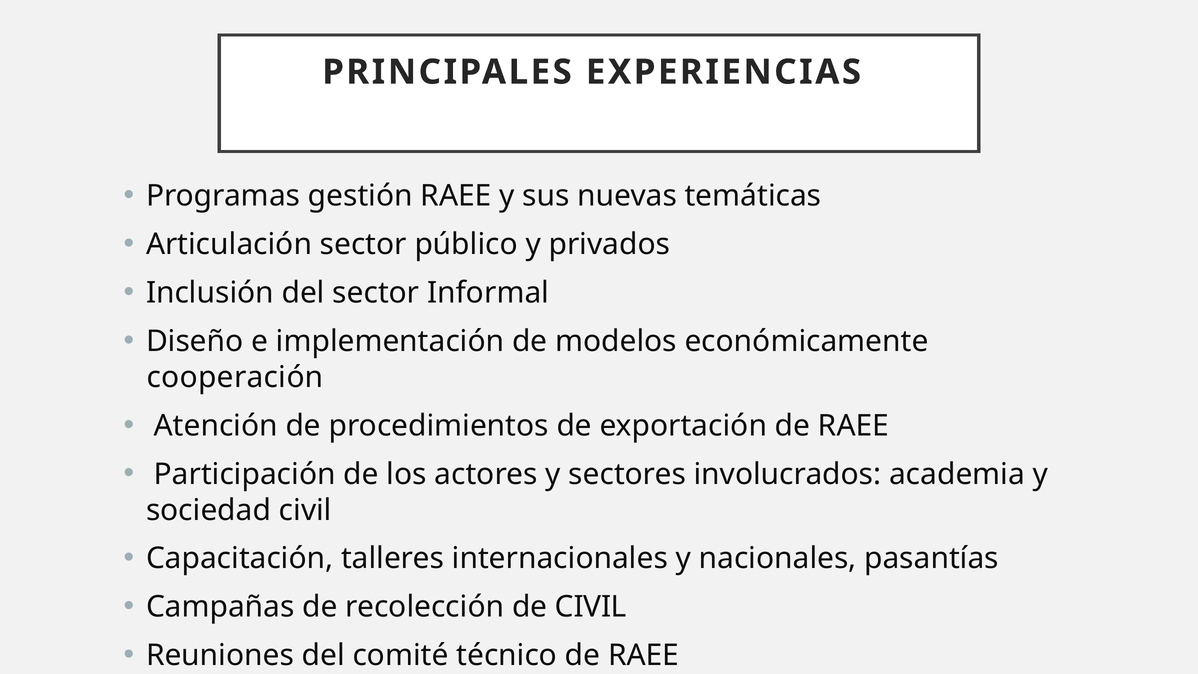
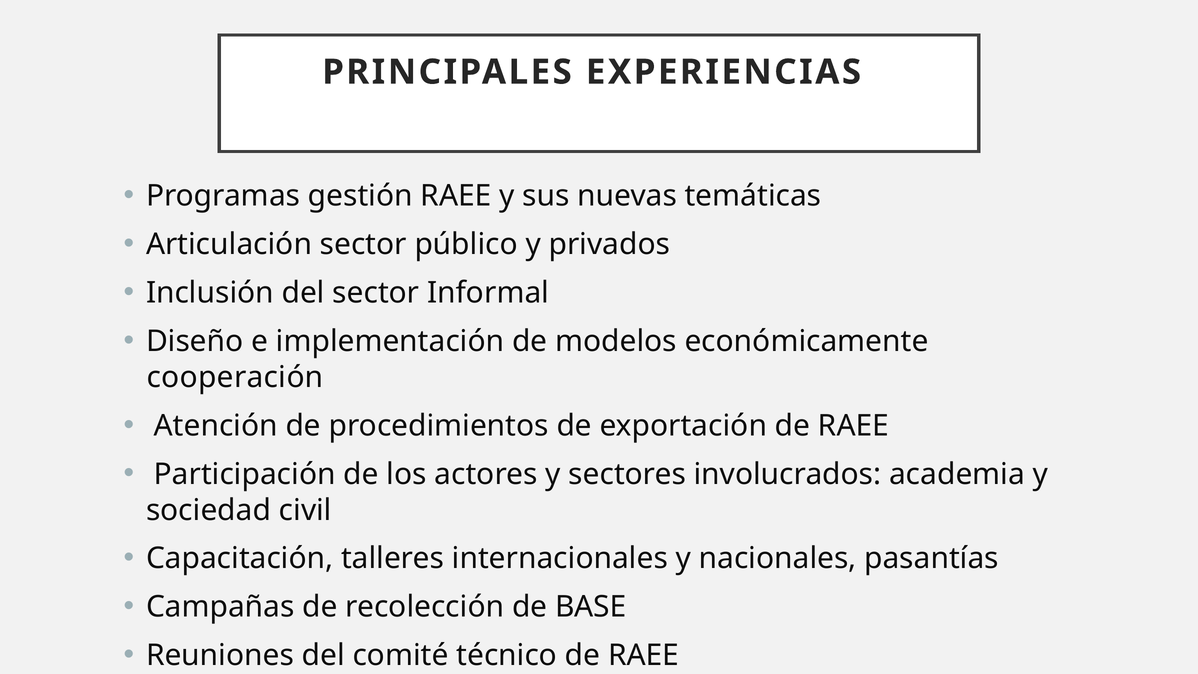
de CIVIL: CIVIL -> BASE (591, 607)
